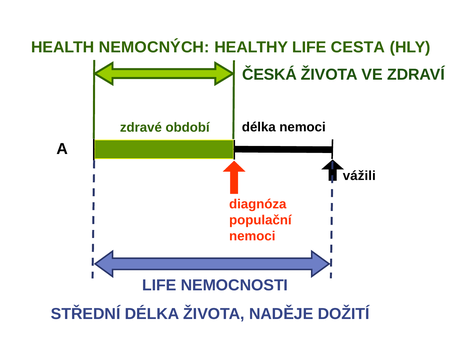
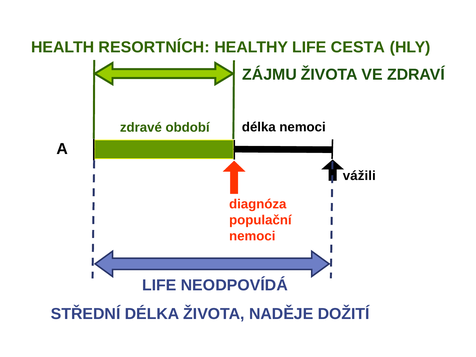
NEMOCNÝCH: NEMOCNÝCH -> RESORTNÍCH (154, 47)
ČESKÁ: ČESKÁ -> ZÁJMU (270, 74)
NEMOCNOSTI: NEMOCNOSTI -> NEODPOVÍDÁ (234, 285)
